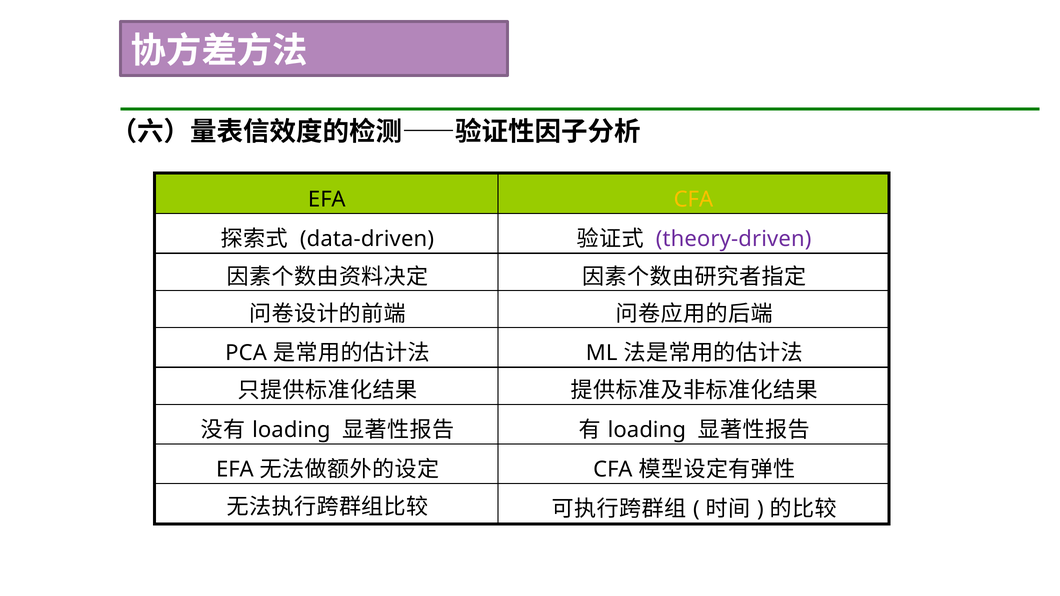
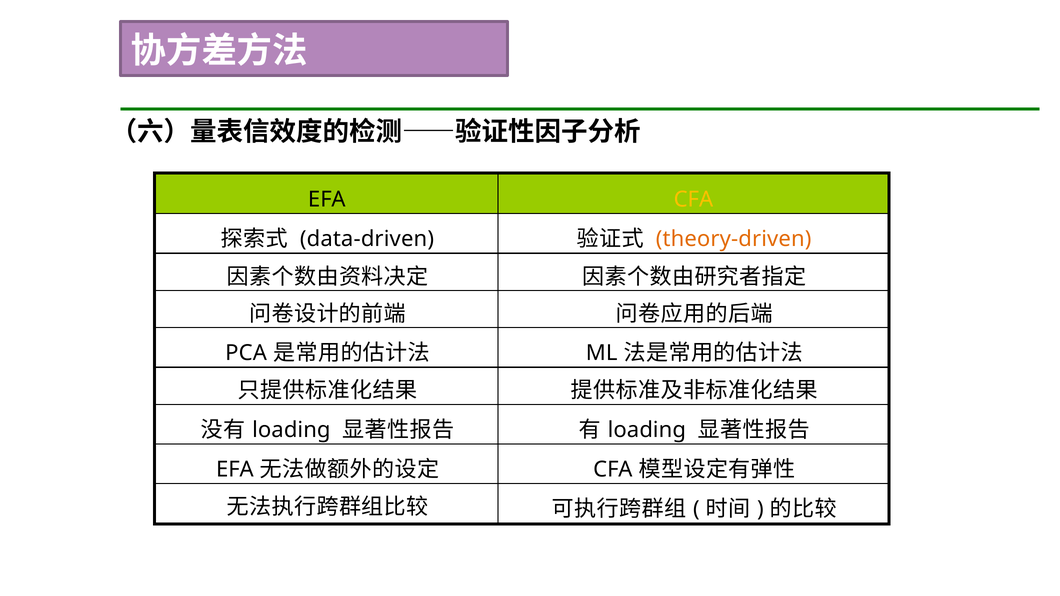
theory-driven colour: purple -> orange (734, 239)
